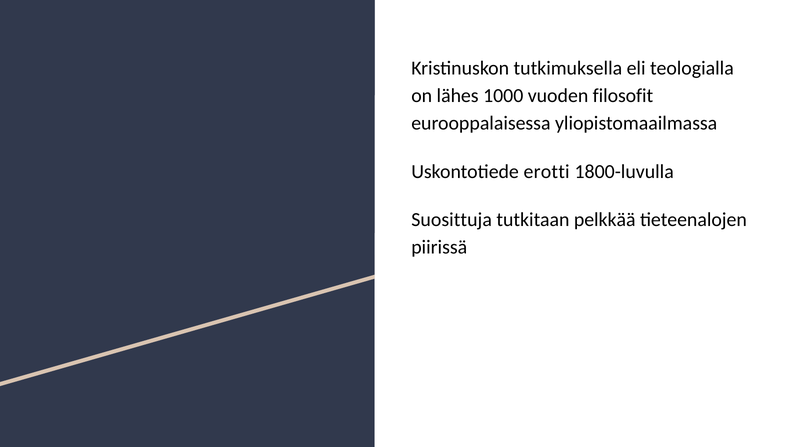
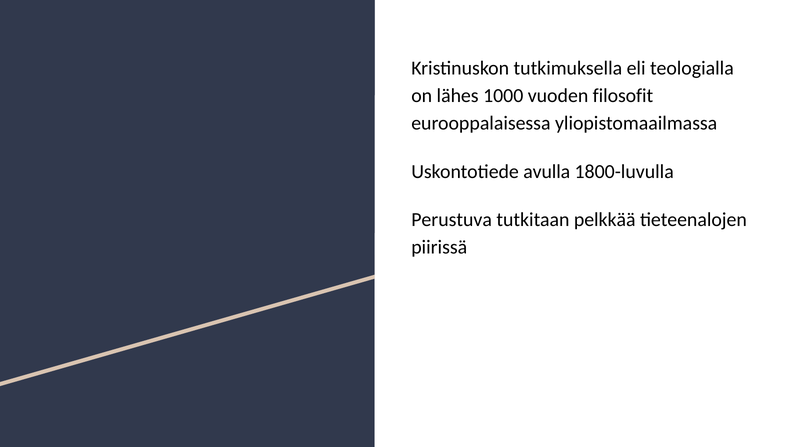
erotti: erotti -> avulla (547, 171)
Suosittuja: Suosittuja -> Perustuva (452, 220)
